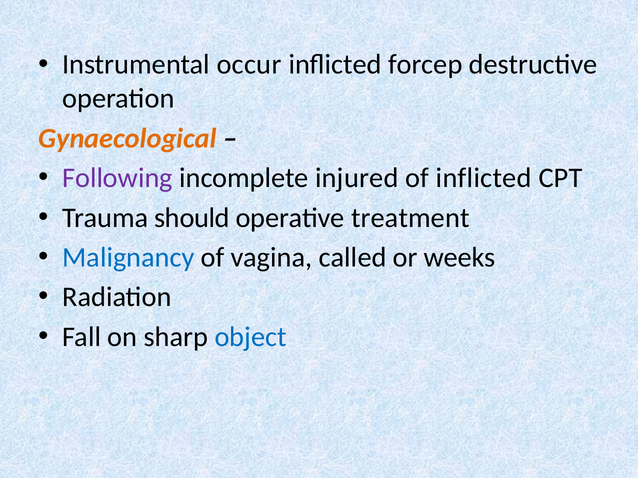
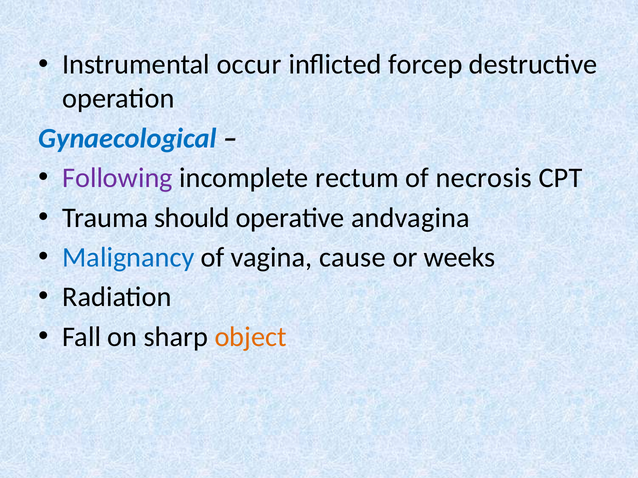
Gynaecological colour: orange -> blue (128, 138)
injured: injured -> rectum (357, 178)
of inflicted: inflicted -> necrosis (484, 178)
treatment: treatment -> andvagina (410, 218)
called: called -> cause (353, 258)
object colour: blue -> orange (251, 337)
